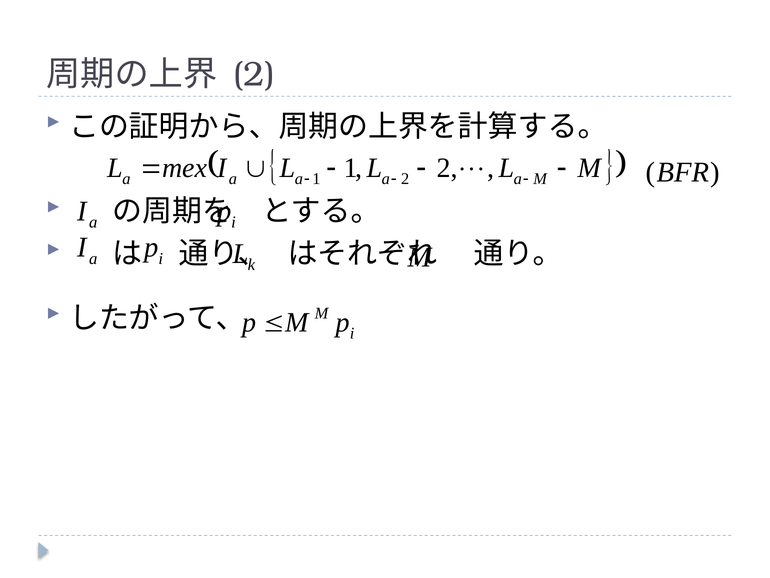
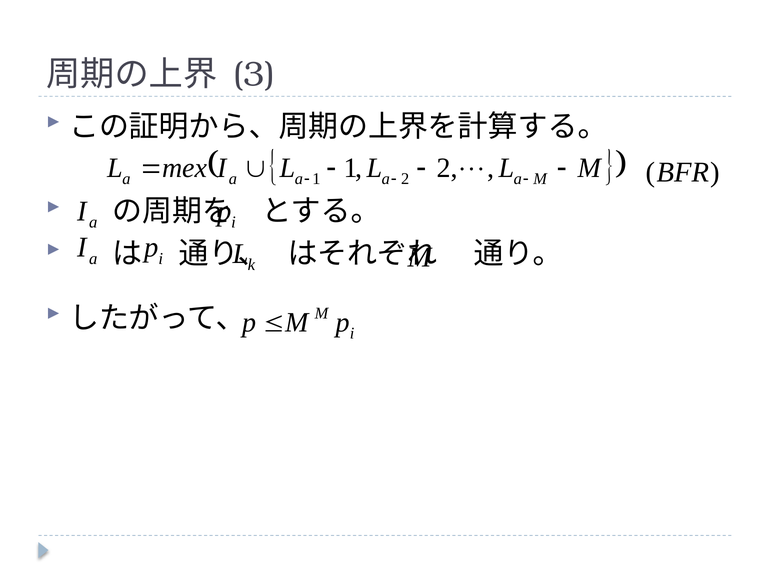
2: 2 -> 3 (254, 74)
